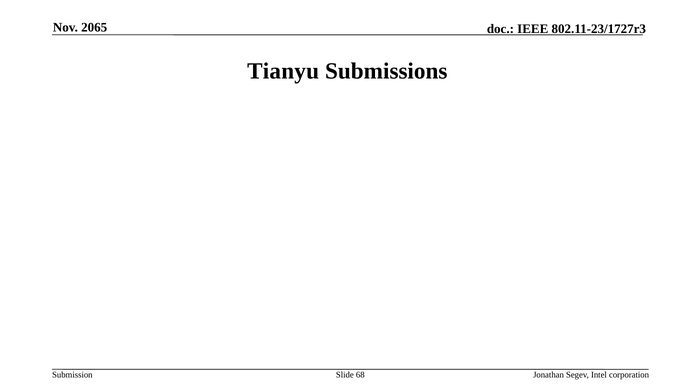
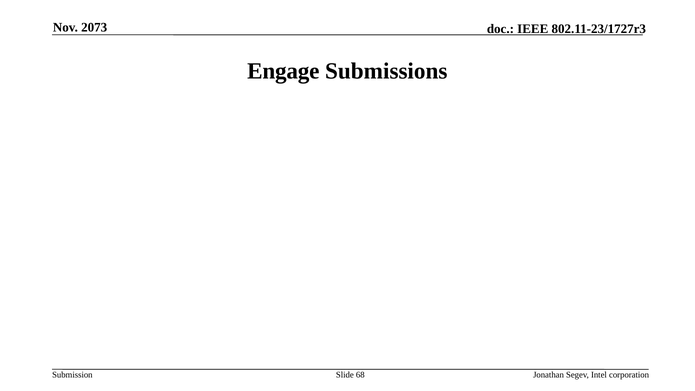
2065: 2065 -> 2073 (94, 28)
Tianyu: Tianyu -> Engage (283, 71)
